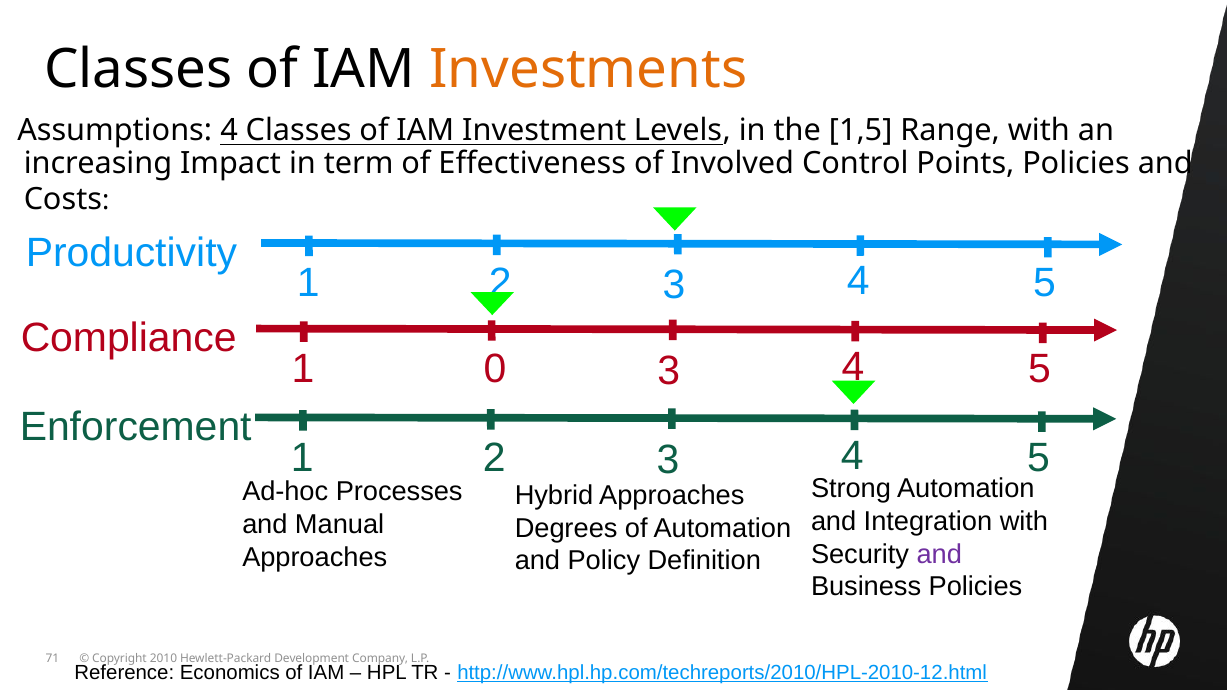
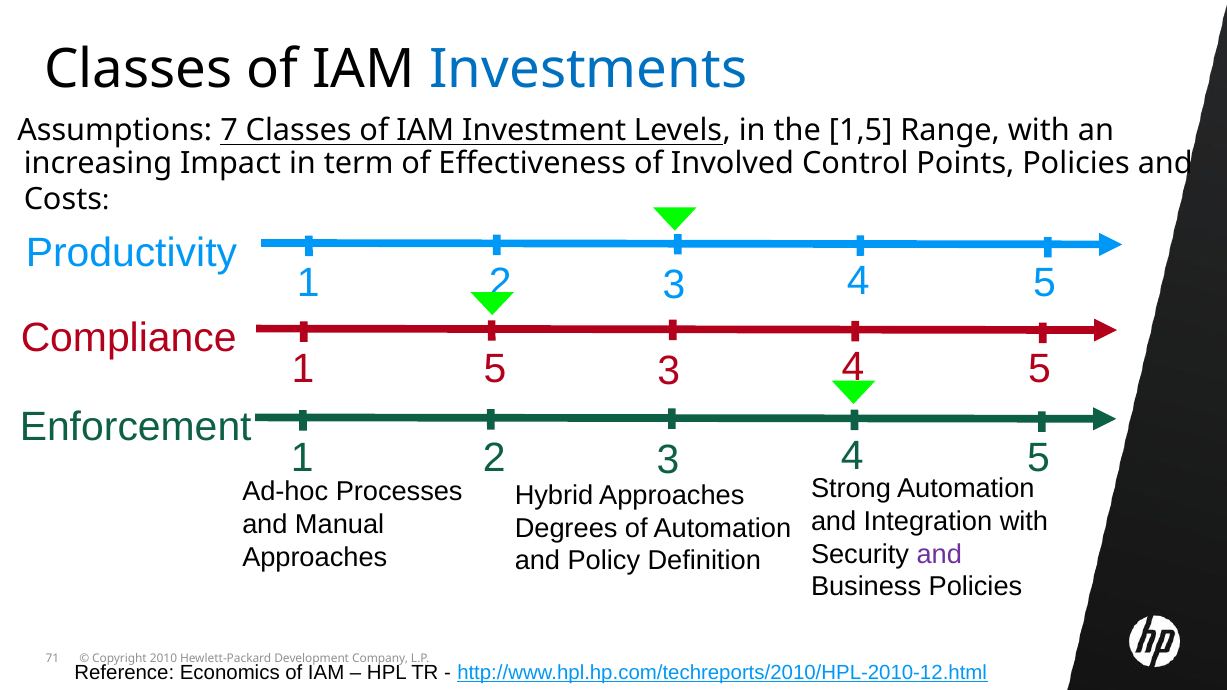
Investments colour: orange -> blue (588, 69)
Assumptions 4: 4 -> 7 (229, 131)
1 0: 0 -> 5 (495, 369)
